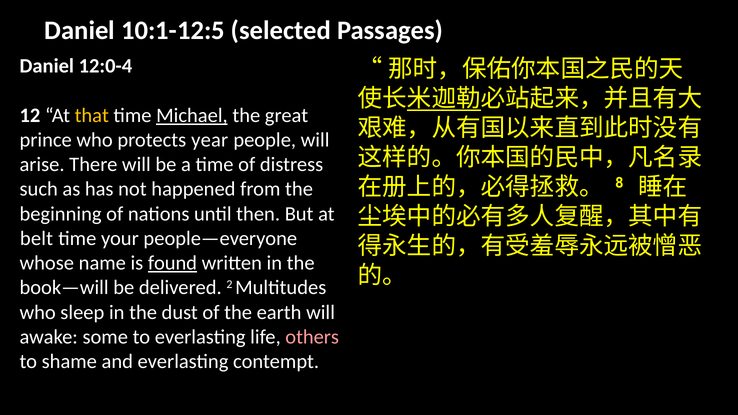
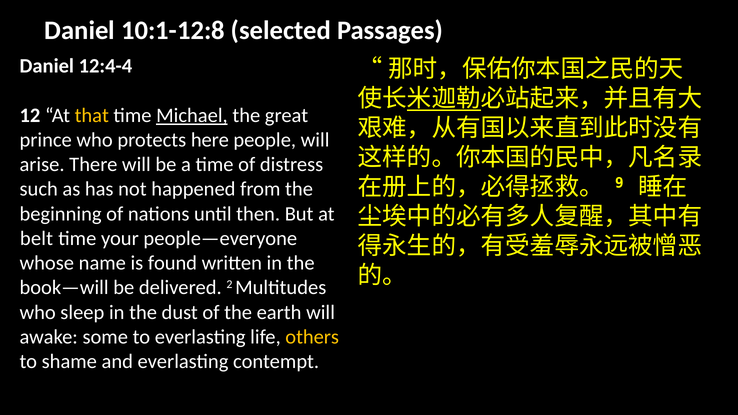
10:1-12:5: 10:1-12:5 -> 10:1-12:8 (173, 31)
12:0-4: 12:0-4 -> 12:4-4 (105, 66)
year: year -> here (210, 140)
8: 8 -> 9 (619, 183)
found underline: present -> none (172, 263)
others colour: pink -> yellow (312, 337)
